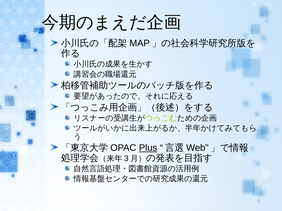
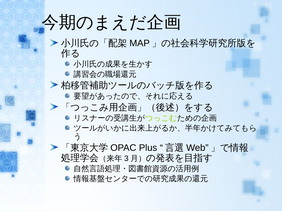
Plus underline: present -> none (148, 148)
